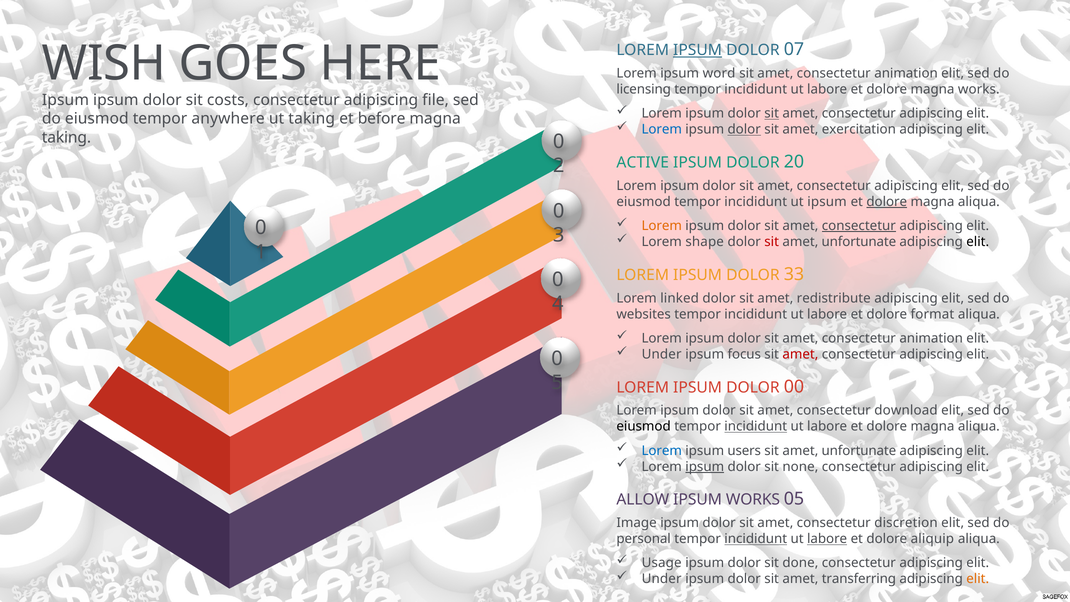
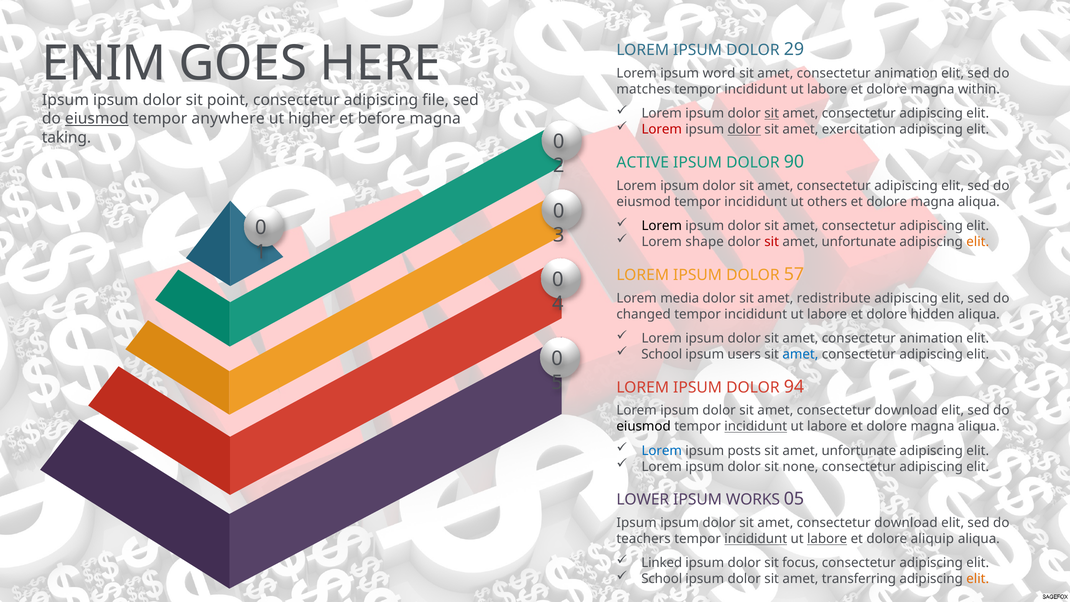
IPSUM underline: present -> none (698, 50)
07: 07 -> 29 (794, 50)
WISH: WISH -> ENIM (104, 64)
licensing: licensing -> matches (644, 89)
magna works: works -> within (979, 89)
costs: costs -> point (228, 100)
eiusmod underline: none -> present (97, 119)
ut taking: taking -> higher (312, 119)
Lorem colour: blue -> red (662, 130)
20: 20 -> 90 (794, 162)
ut ipsum: ipsum -> others (827, 202)
dolore underline: present -> none (887, 202)
Lorem colour: orange -> black (662, 226)
consectetur underline: present -> none (859, 226)
elit colour: black -> orange (978, 242)
33: 33 -> 57 (794, 274)
linked: linked -> media (680, 298)
websites: websites -> changed (644, 314)
format: format -> hidden (932, 314)
Under: Under -> School (662, 354)
focus: focus -> users (744, 354)
amet colour: red -> blue (800, 354)
00: 00 -> 94 (794, 387)
users: users -> posts (744, 451)
ipsum underline: present -> none (705, 467)
ALLOW: ALLOW -> LOWER (643, 500)
Image: Image -> Ipsum (637, 523)
discretion: discretion -> download (906, 523)
personal: personal -> teachers (644, 539)
Usage: Usage -> Linked (662, 563)
done: done -> focus (800, 563)
Under: Under -> School (662, 579)
